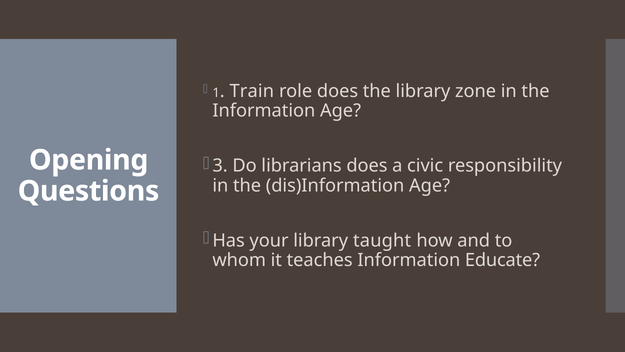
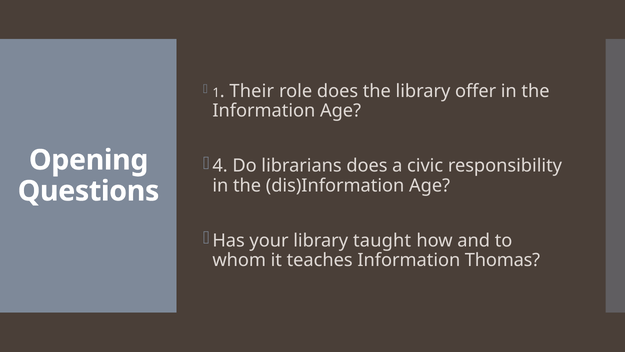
Train: Train -> Their (252, 91)
zone: zone -> offer (476, 91)
3: 3 -> 4 (220, 166)
Educate: Educate -> Thomas (503, 260)
